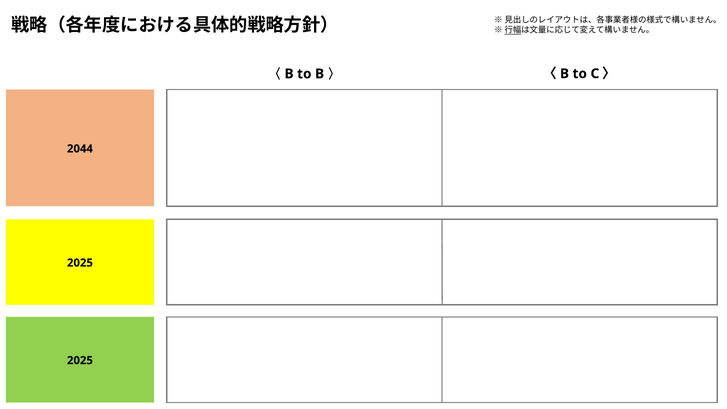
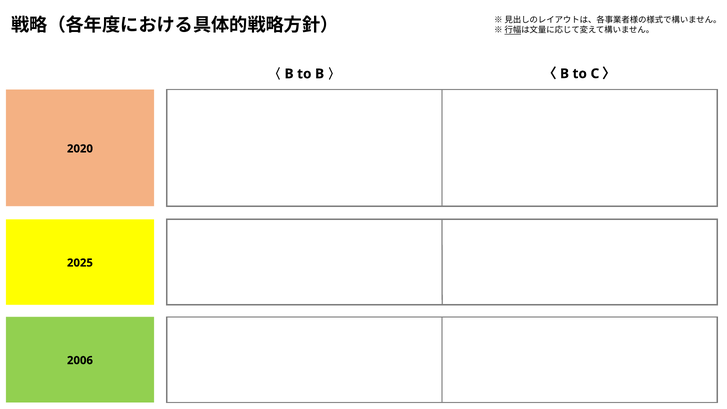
2044: 2044 -> 2020 (80, 149)
2025: 2025 -> 2006 (80, 360)
